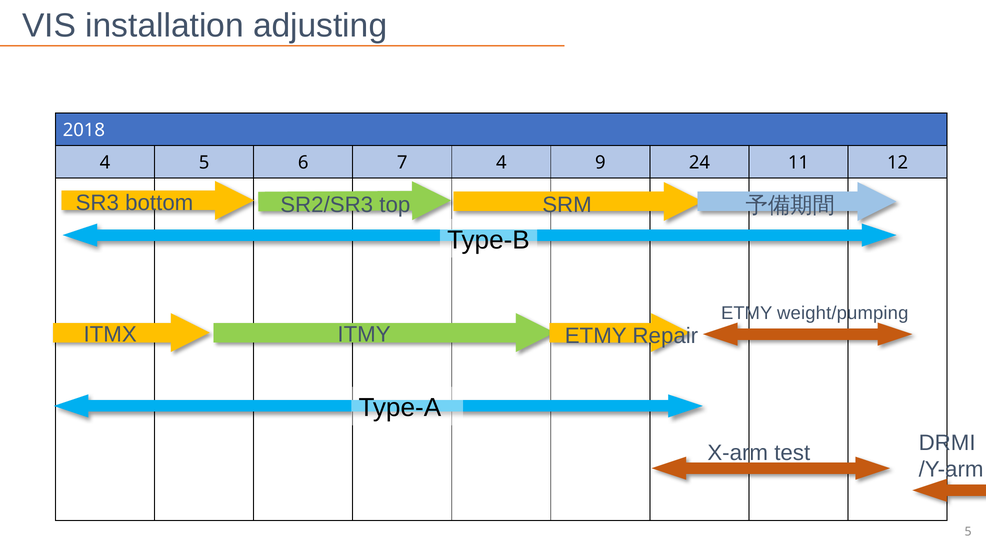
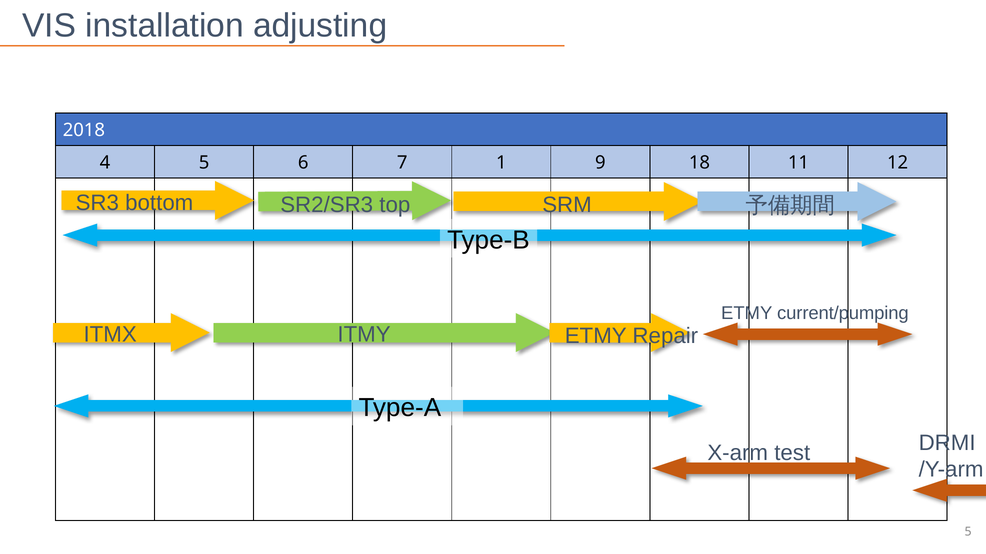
7 4: 4 -> 1 (501, 163)
24: 24 -> 18 (699, 163)
weight/pumping: weight/pumping -> current/pumping (843, 313)
